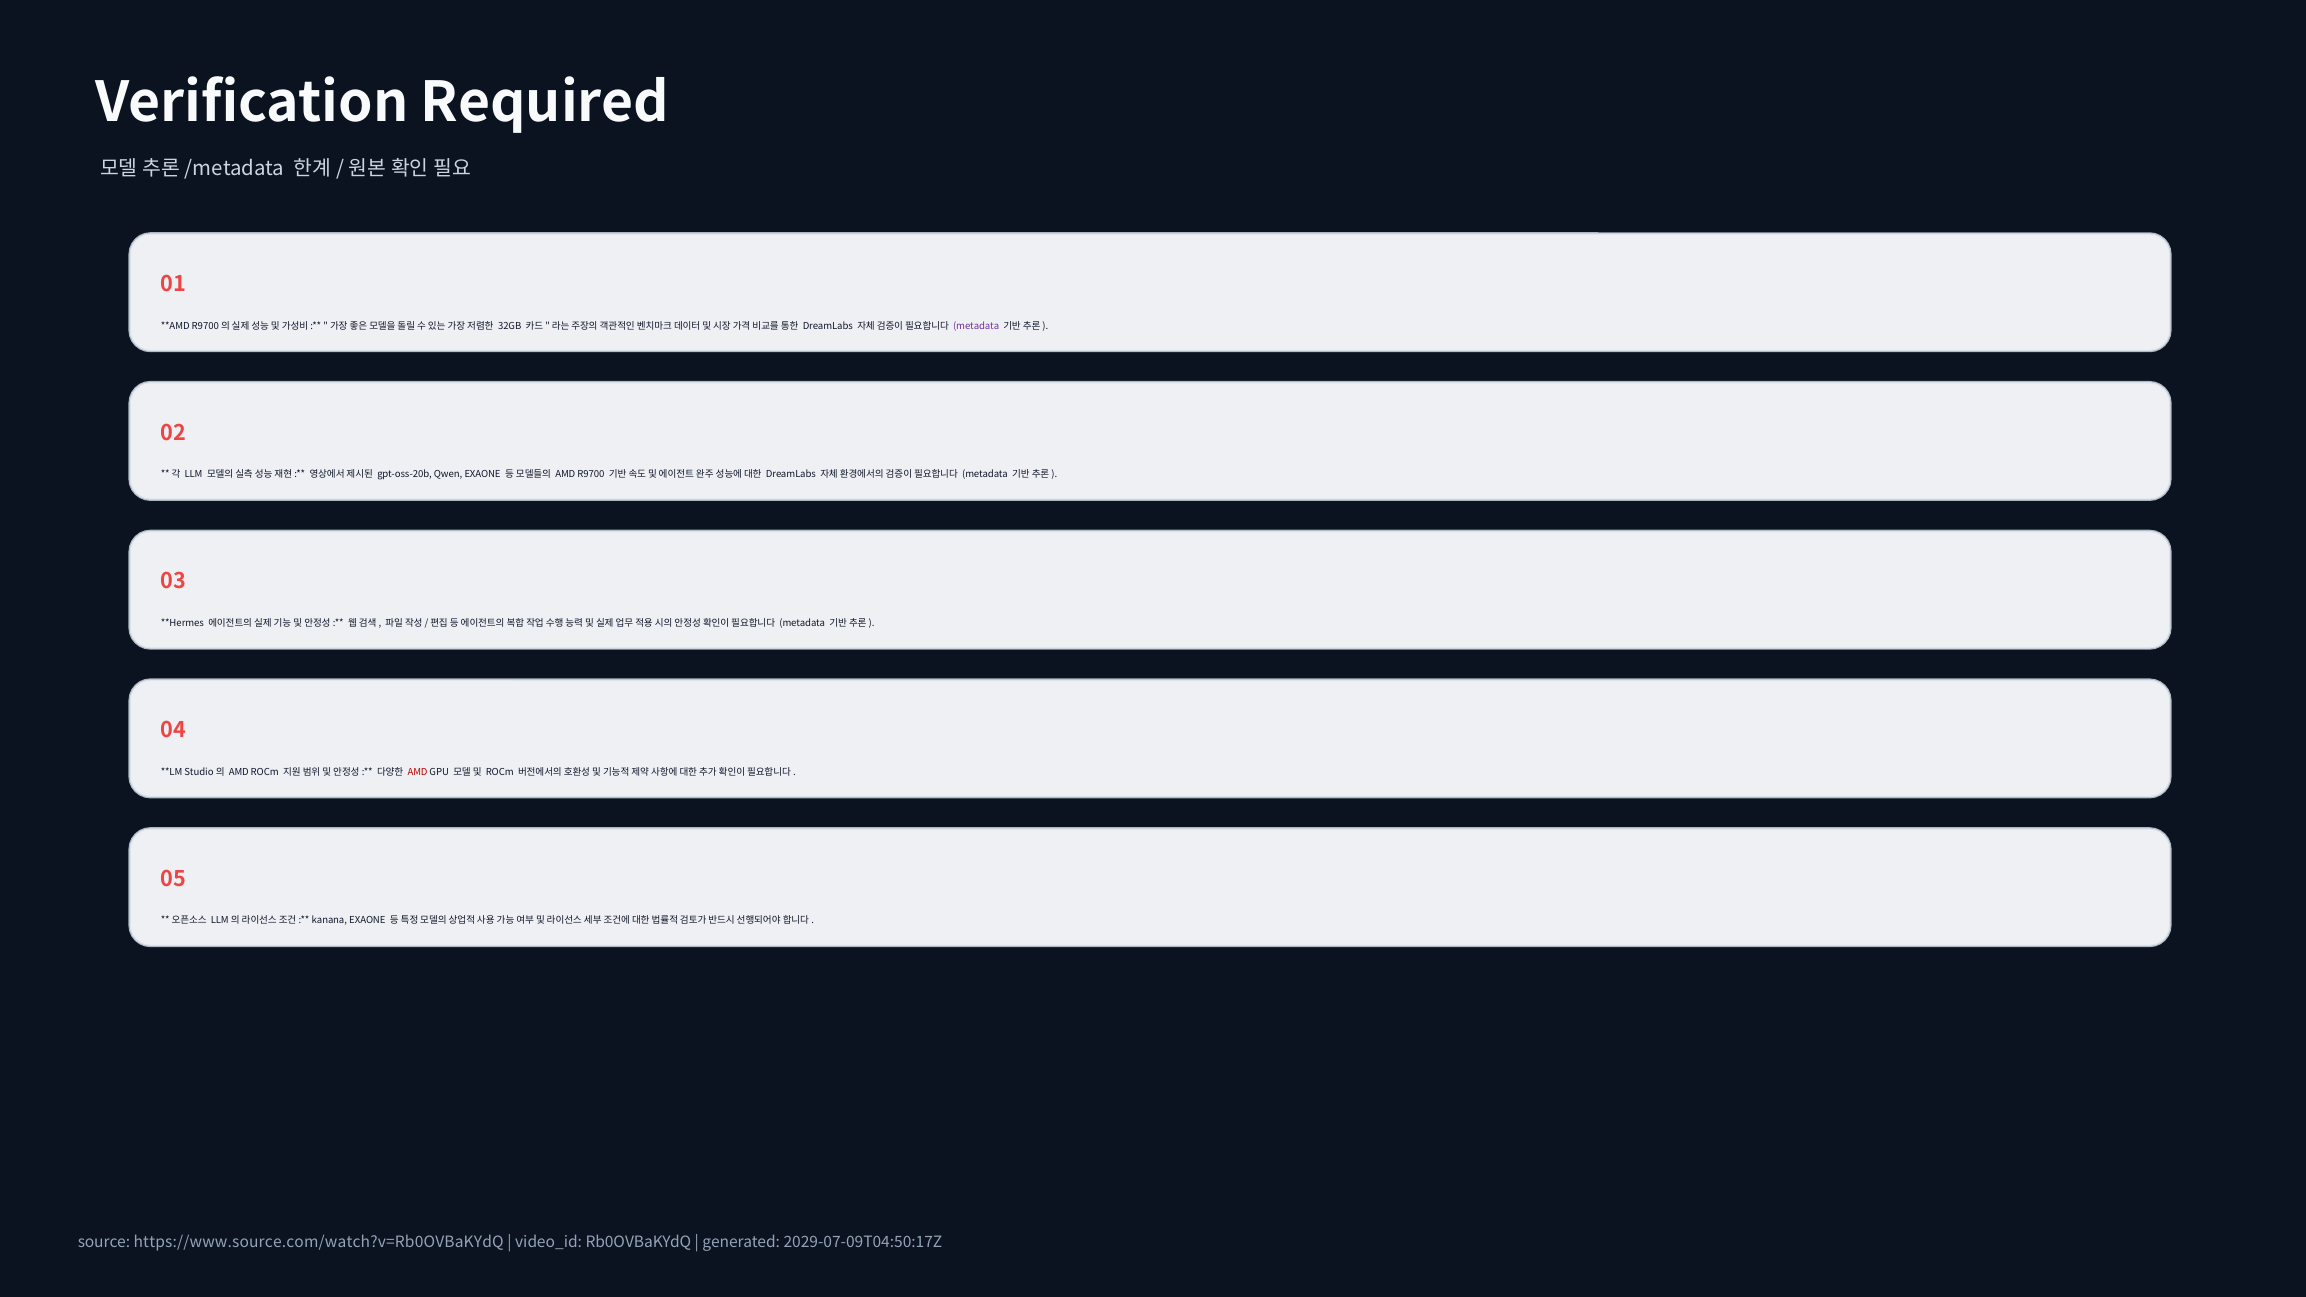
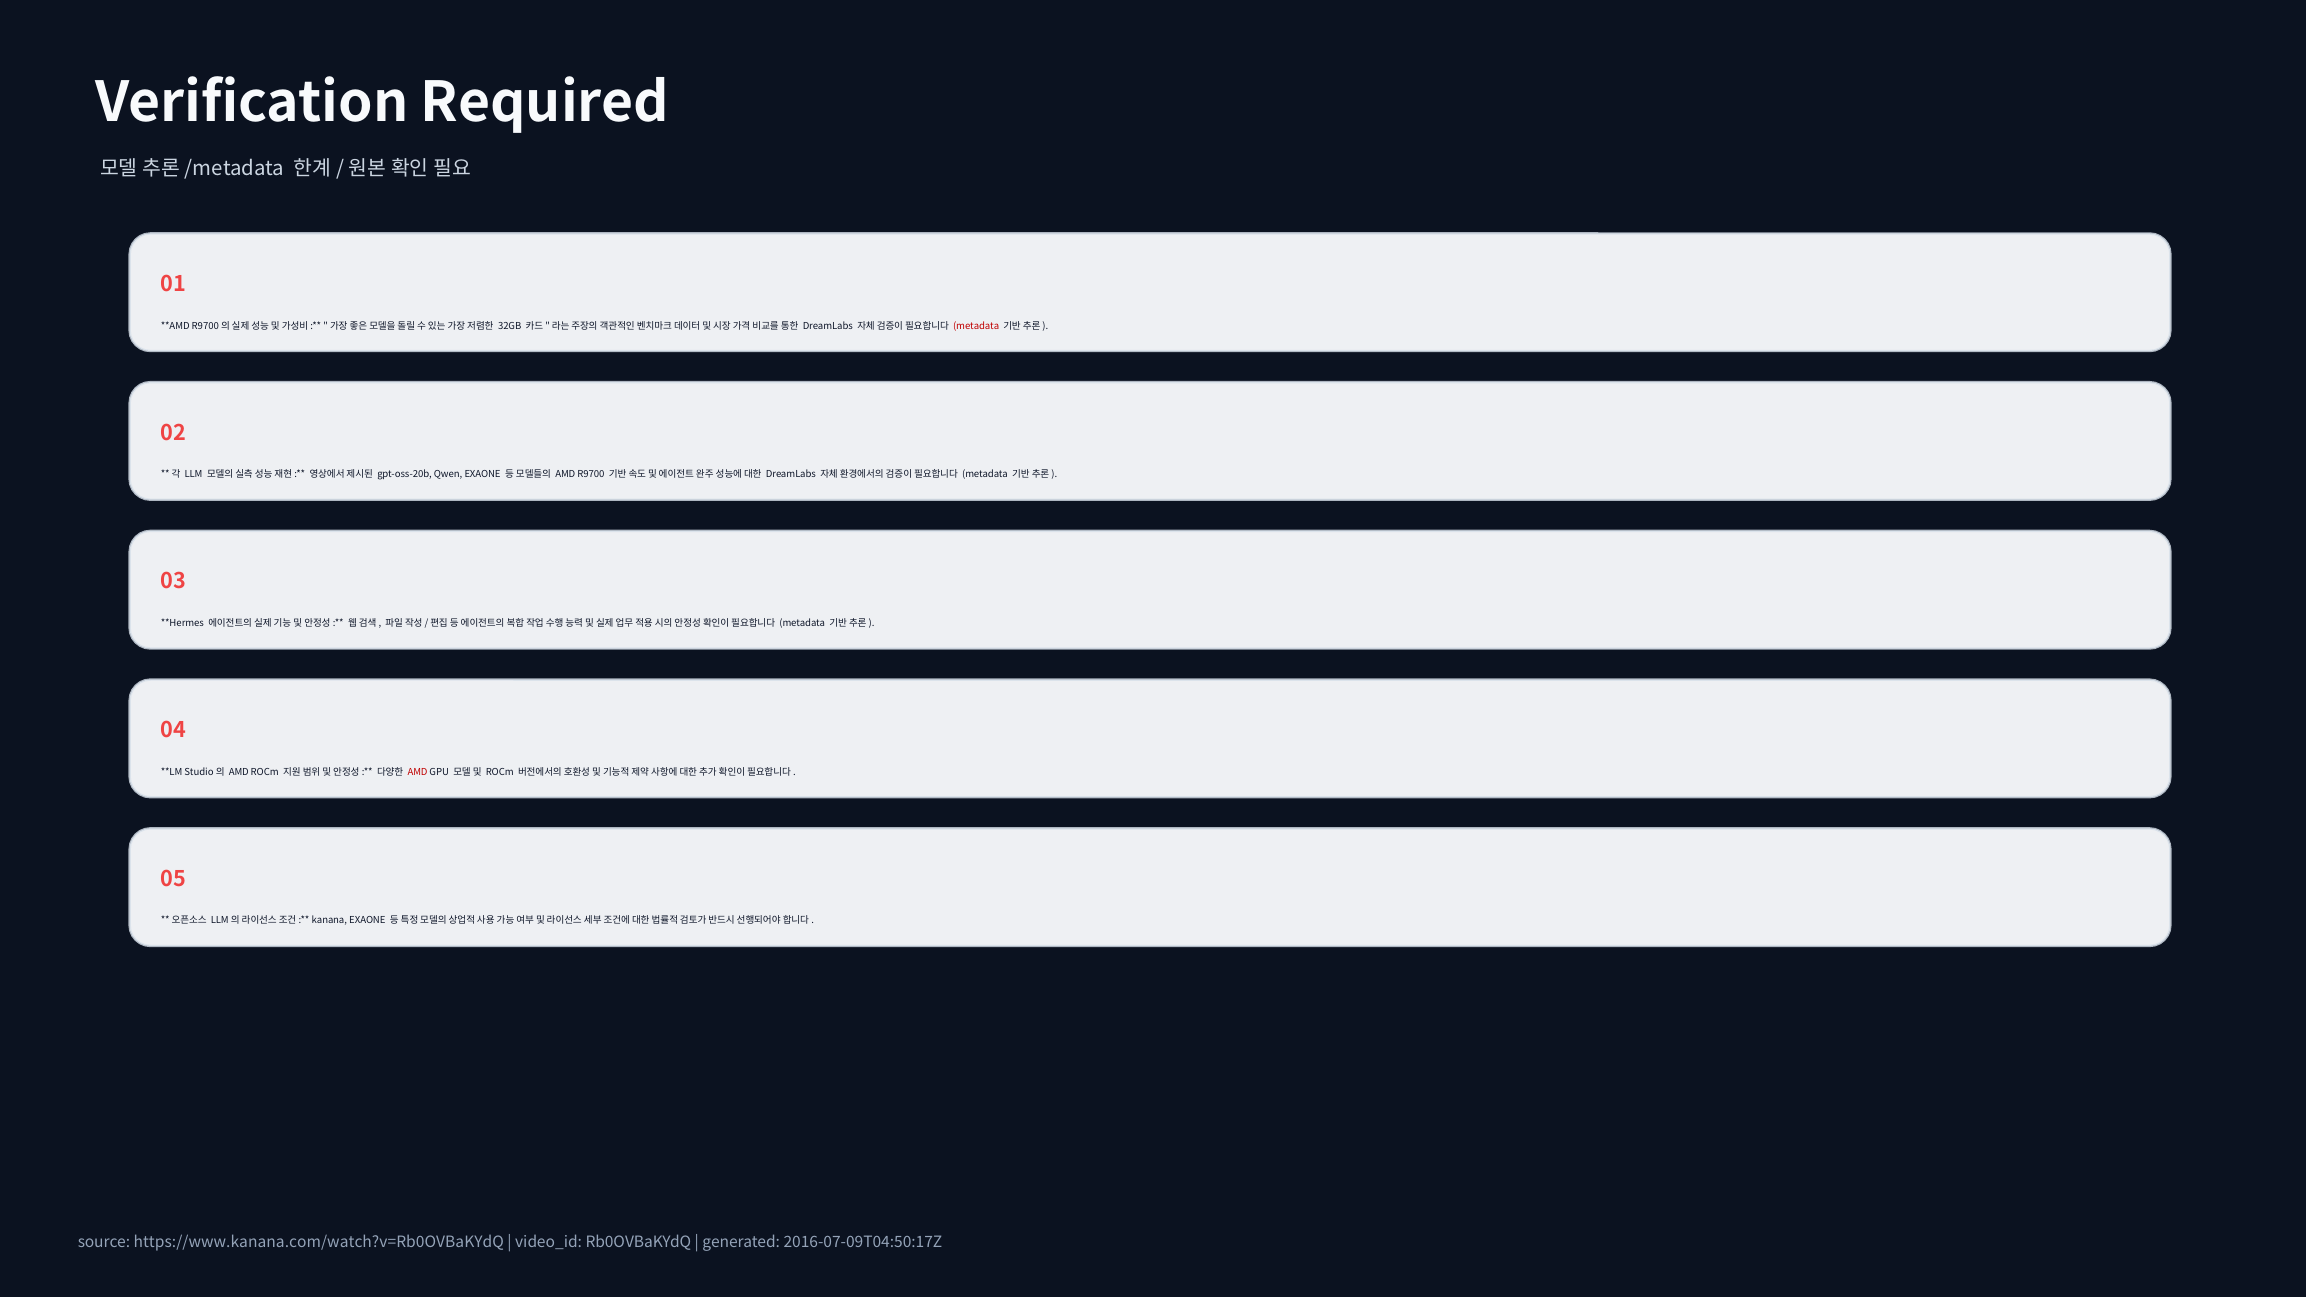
metadata colour: purple -> red (976, 326)
https://www.source.com/watch?v=Rb0OVBaKYdQ: https://www.source.com/watch?v=Rb0OVBaKYdQ -> https://www.kanana.com/watch?v=Rb0OVBaKYdQ (319, 1242)
2029-07-09T04:50:17Z: 2029-07-09T04:50:17Z -> 2016-07-09T04:50:17Z (863, 1242)
